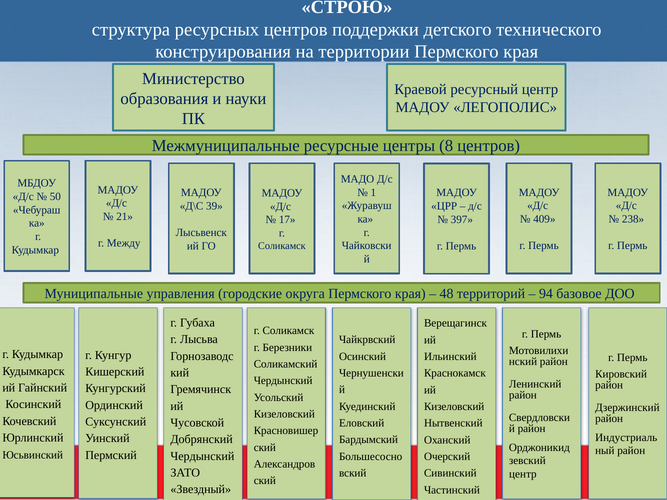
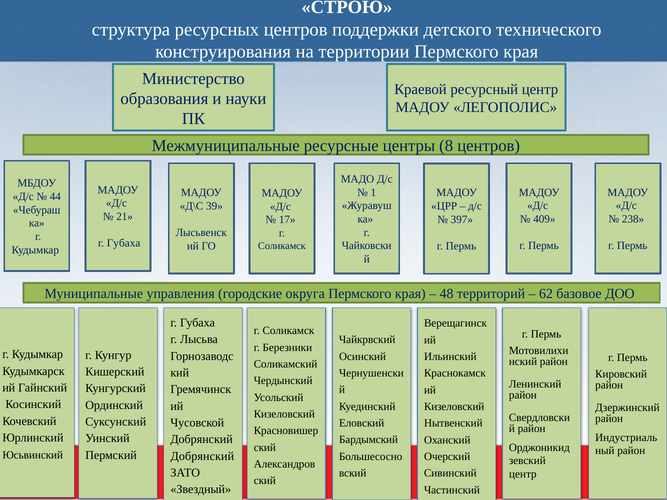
50: 50 -> 44 (55, 197)
Между: Между -> Губаха (124, 243)
94: 94 -> 62 (546, 294)
Чердынский: Чердынский -> Добрянский (202, 456)
